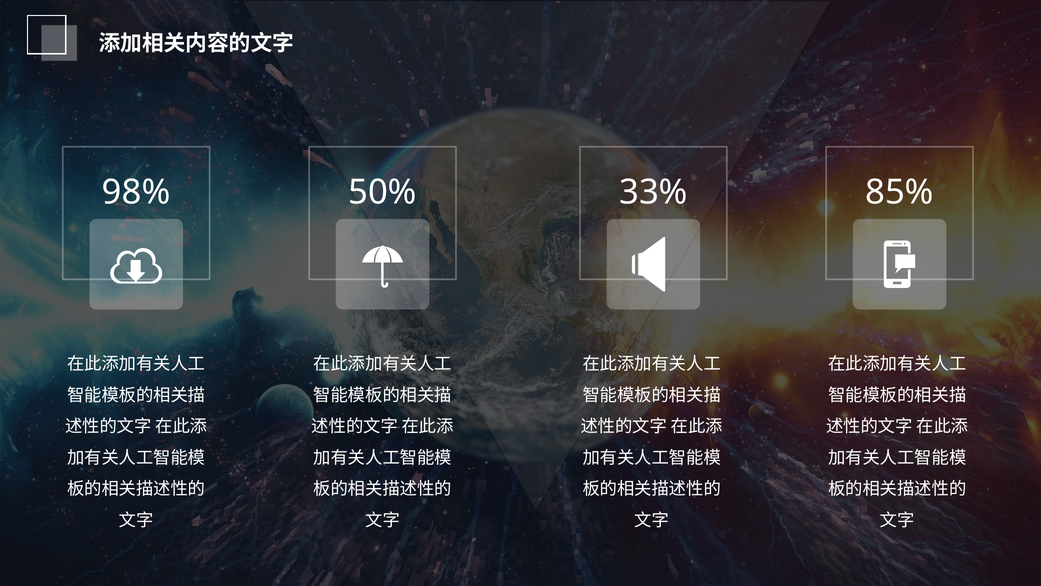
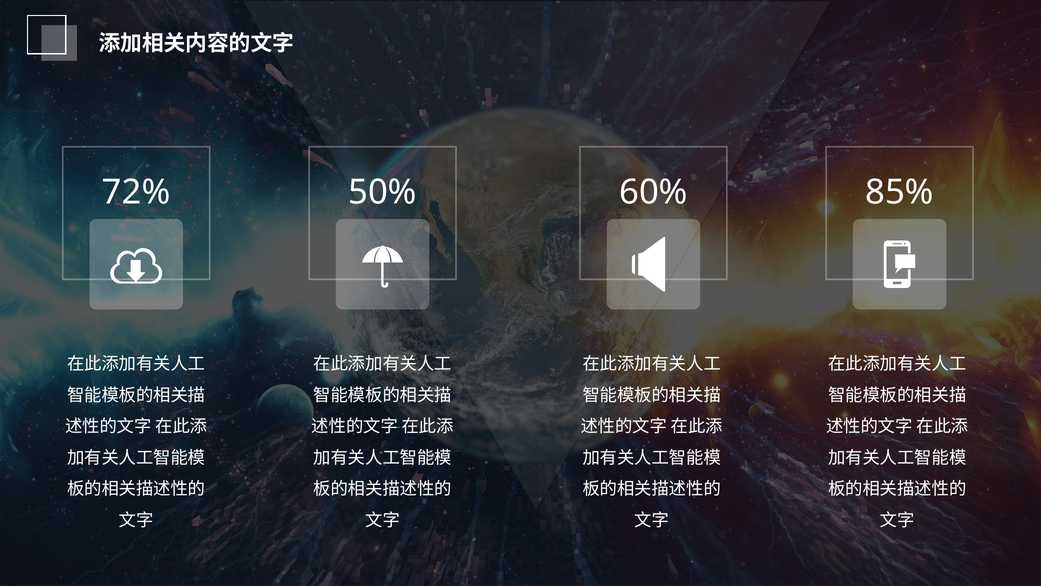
98%: 98% -> 72% (136, 192)
33%: 33% -> 60% (653, 192)
